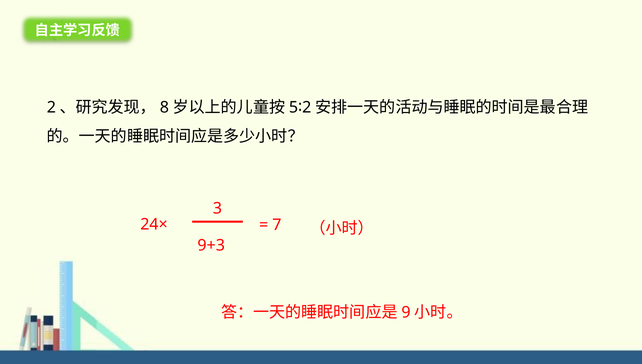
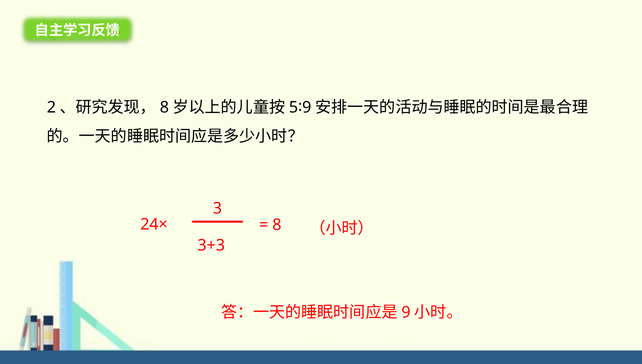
2: 2 -> 9 (307, 108)
7: 7 -> 8 (277, 225)
9+3: 9+3 -> 3+3 (211, 246)
